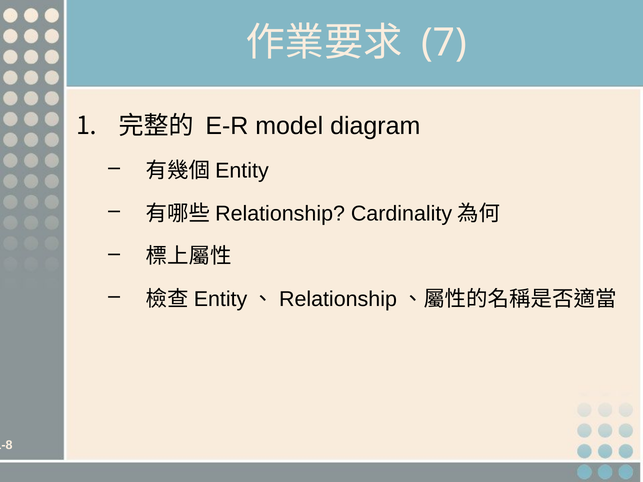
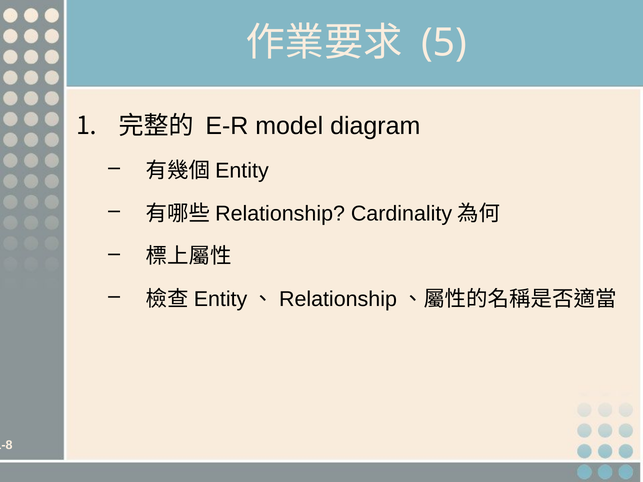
7: 7 -> 5 (444, 43)
